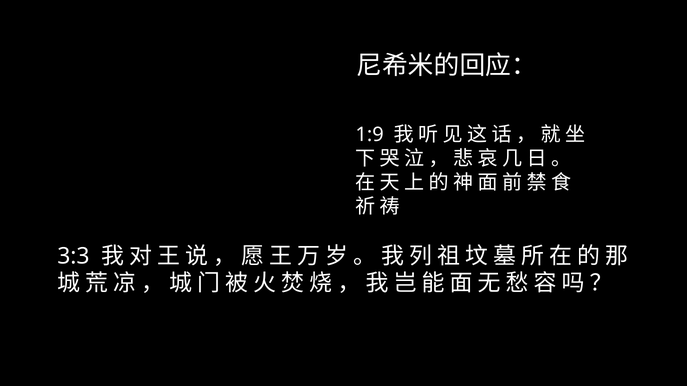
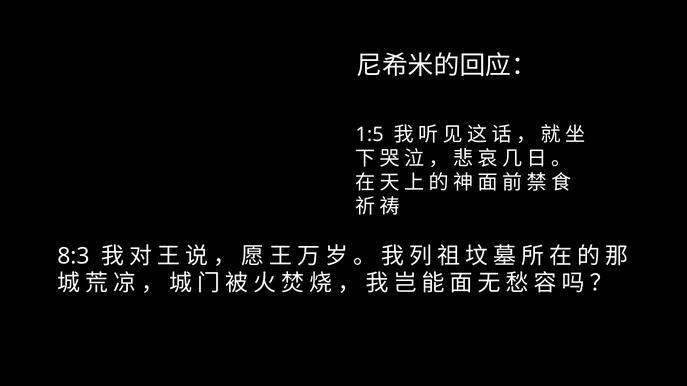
1:9: 1:9 -> 1:5 (370, 135)
3:3: 3:3 -> 8:3 (73, 256)
